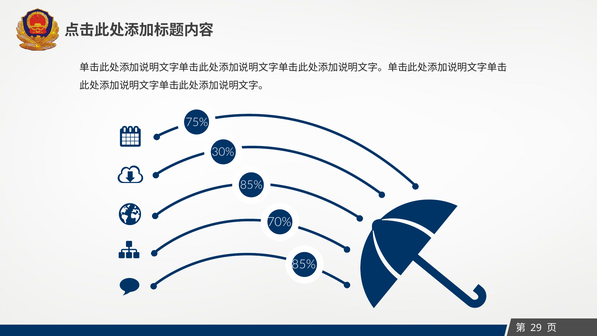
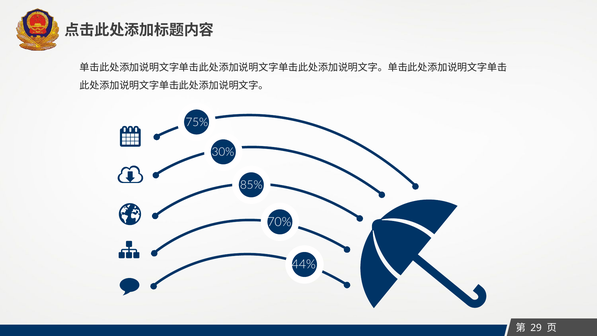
85%: 85% -> 44% (304, 264)
